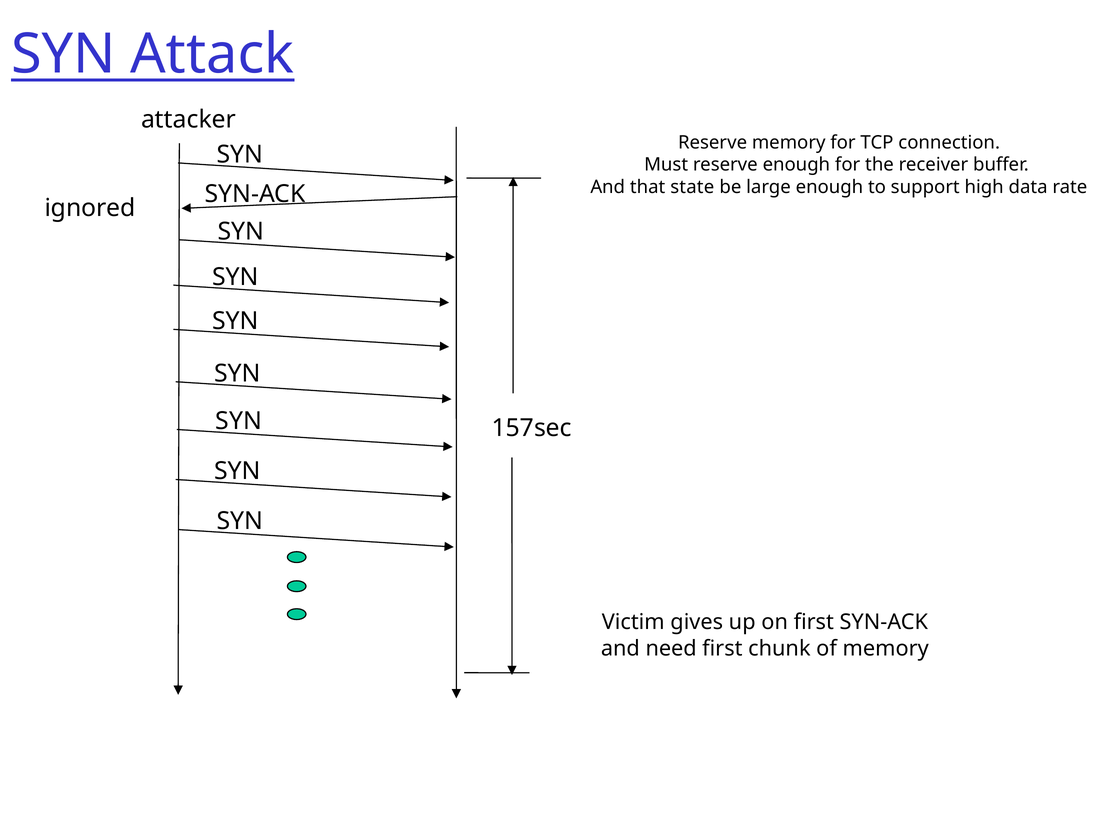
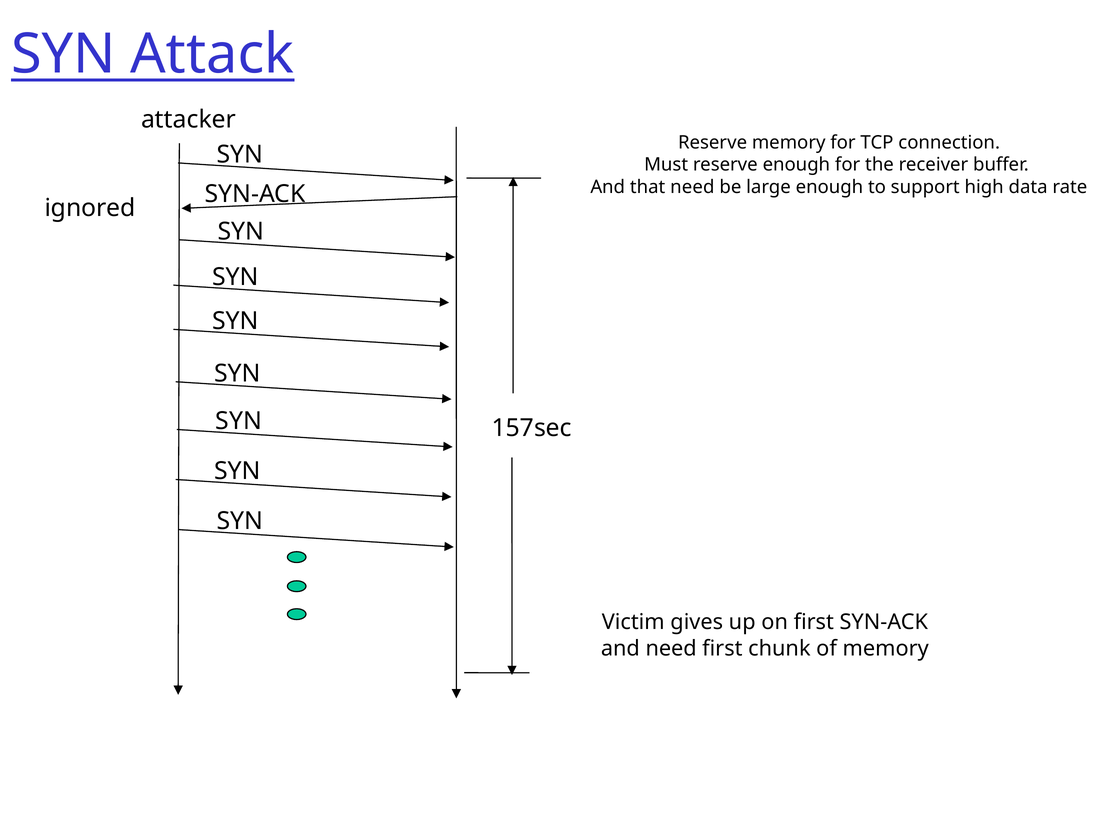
that state: state -> need (692, 187)
